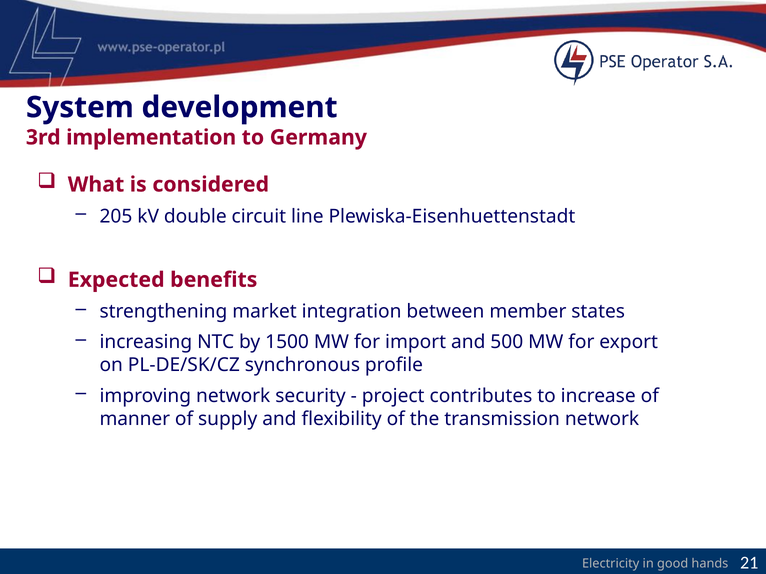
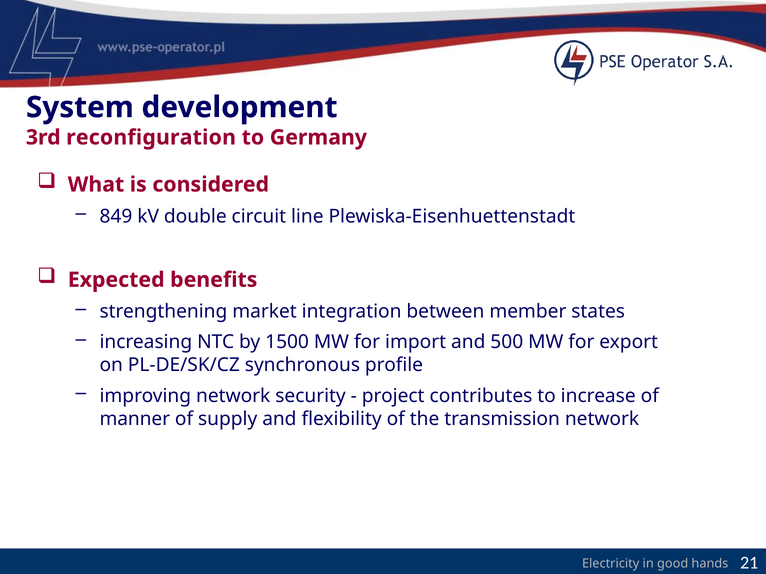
implementation: implementation -> reconfiguration (151, 138)
205: 205 -> 849 (116, 216)
